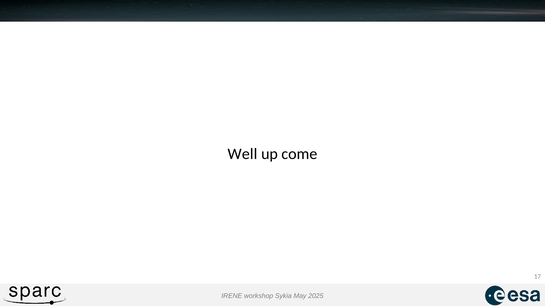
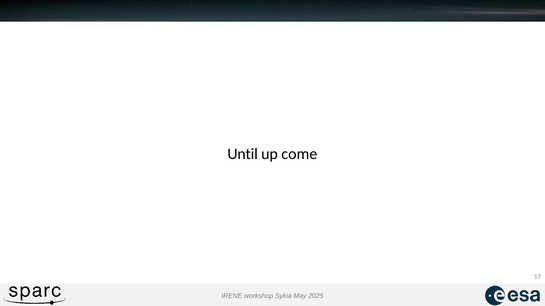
Well: Well -> Until (243, 154)
